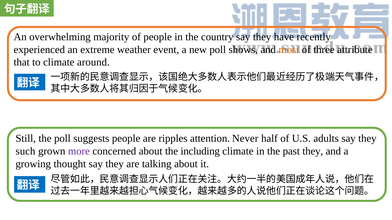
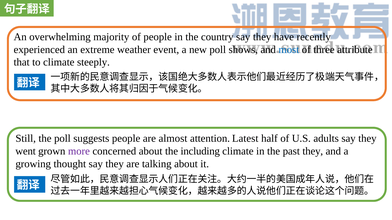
most colour: orange -> blue (289, 50)
around: around -> steeply (93, 62)
ripples: ripples -> almost (173, 139)
Never: Never -> Latest (245, 139)
such: such -> went (26, 152)
